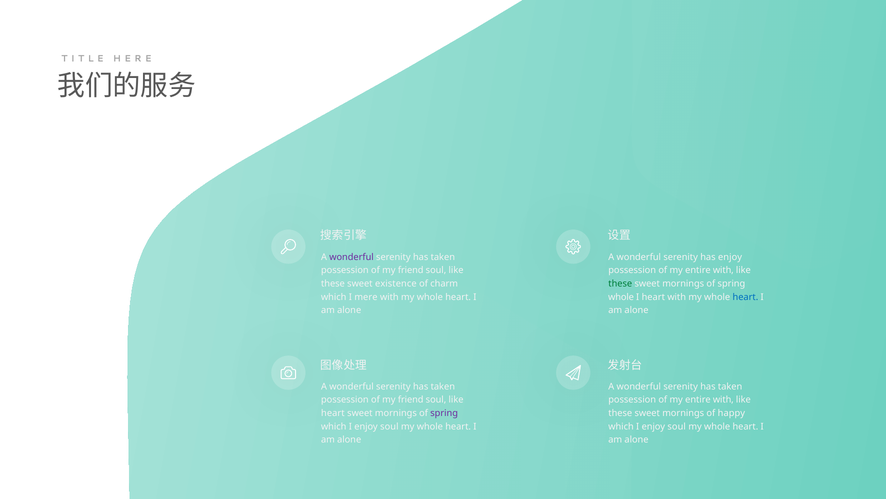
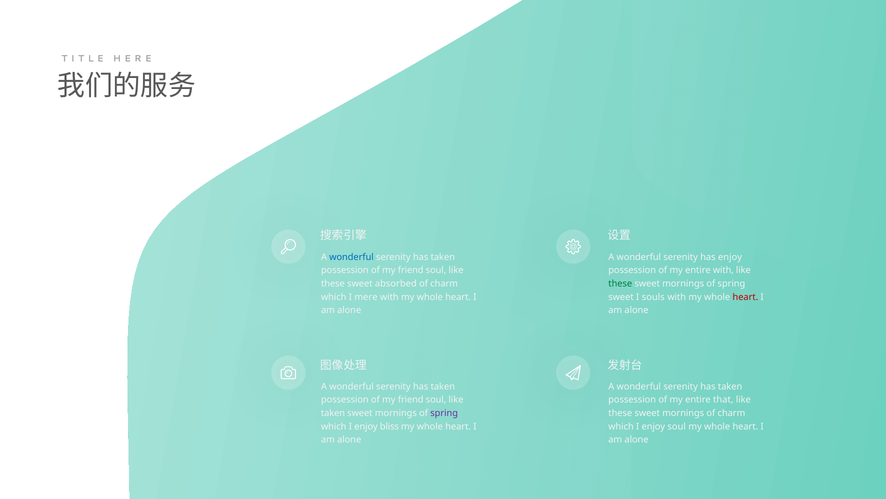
wonderful colour: purple -> blue (352, 257)
existence: existence -> absorbed (396, 284)
whole: whole -> sweet (621, 297)
I heart: heart -> souls (653, 297)
heart colour: blue -> red (745, 297)
with: with -> that (723, 400)
heart: heart -> taken (333, 413)
mornings of happy: happy -> charm (731, 413)
soul: soul -> bliss (389, 427)
